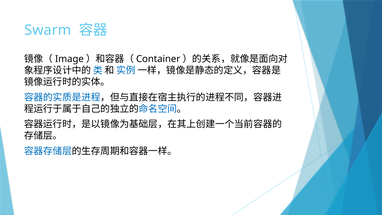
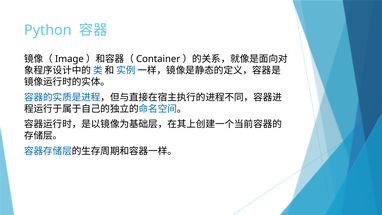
Swarm: Swarm -> Python (48, 30)
